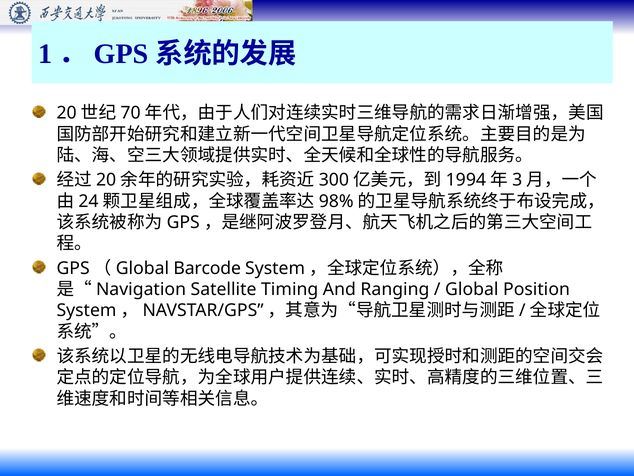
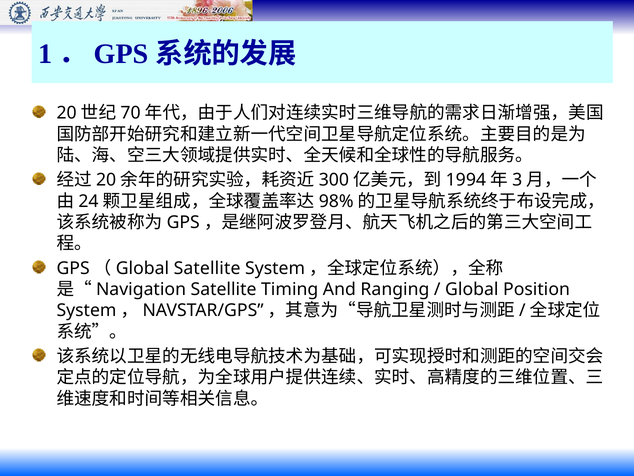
Global Barcode: Barcode -> Satellite (207, 268)
